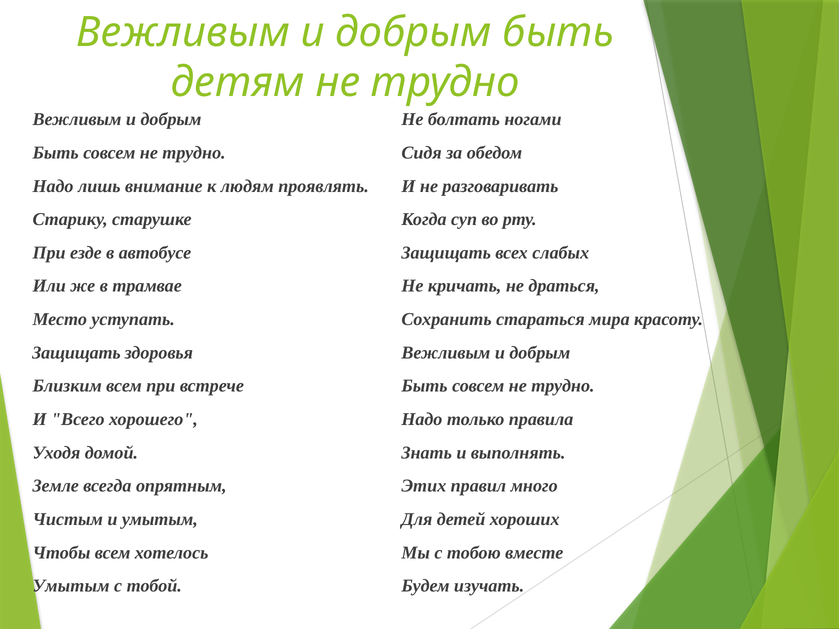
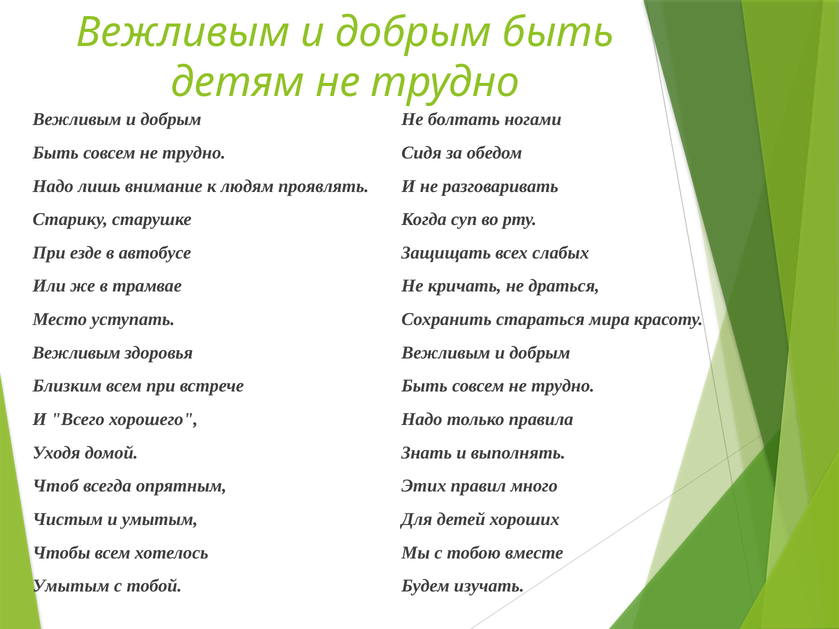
Защищать: Защищать -> Вежливым (76, 353)
Земле: Земле -> Чтоб (56, 486)
